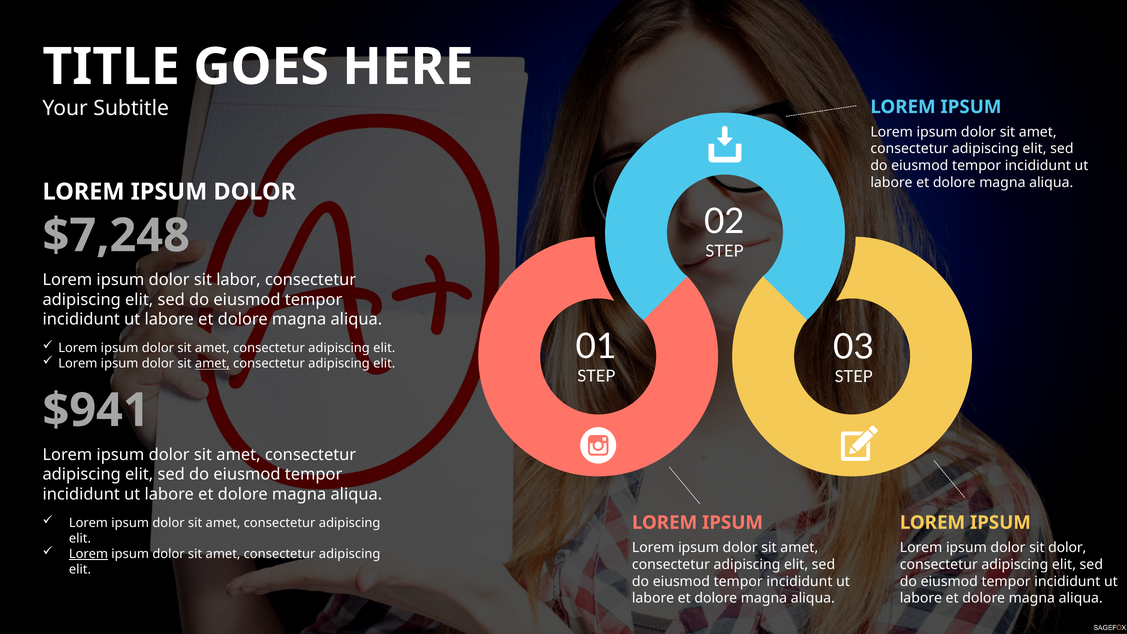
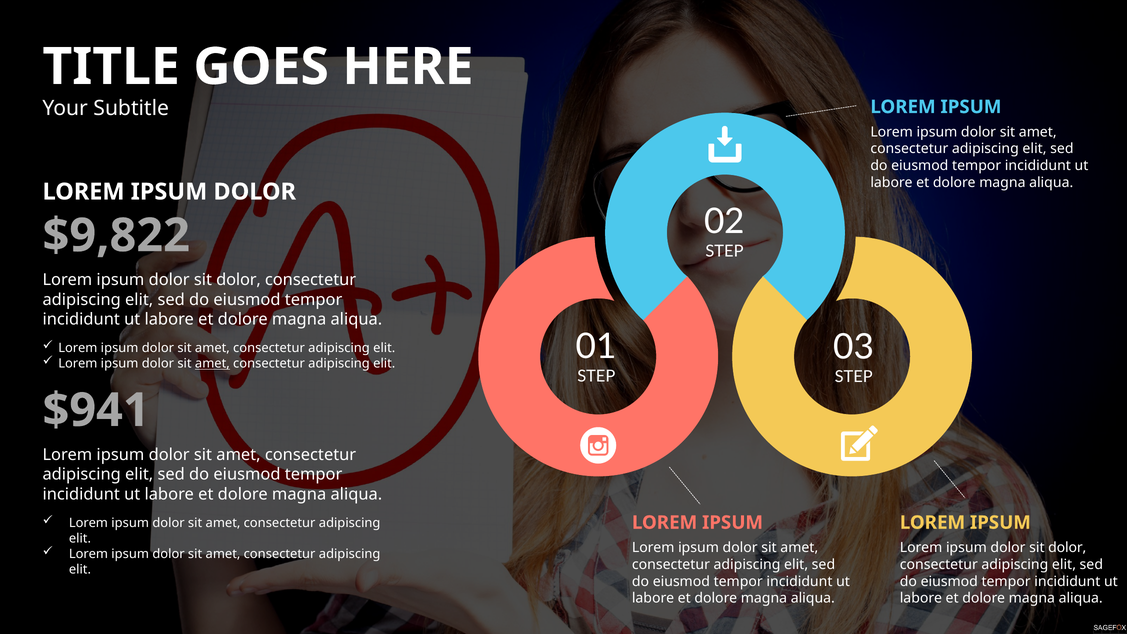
$7,248: $7,248 -> $9,822 (116, 236)
labor: labor -> dolor (239, 280)
Lorem underline: present -> none (88, 554)
